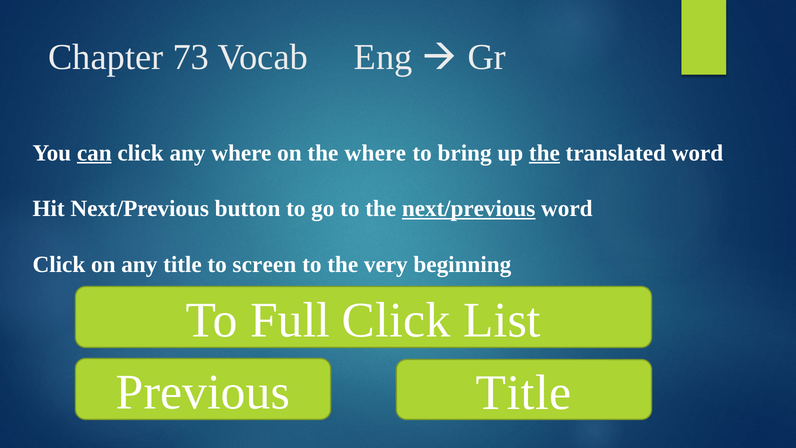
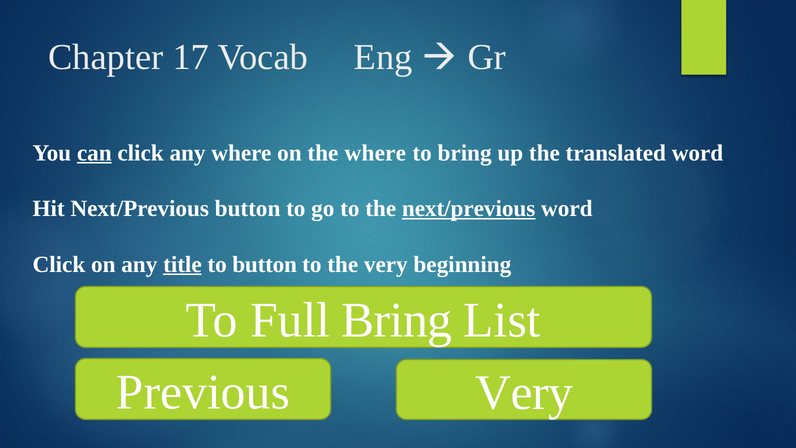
73: 73 -> 17 (191, 57)
the underline: present -> none (544, 153)
title underline: none -> present (182, 264)
to screen: screen -> button (265, 264)
Full Click: Click -> Bring (397, 320)
Previous Title: Title -> Very (524, 393)
